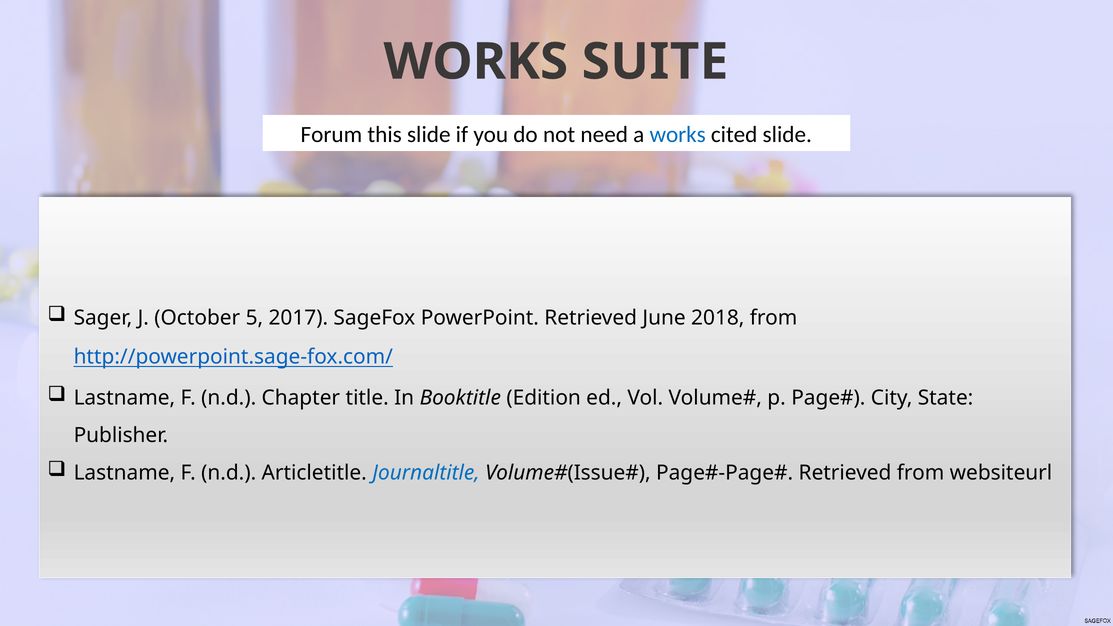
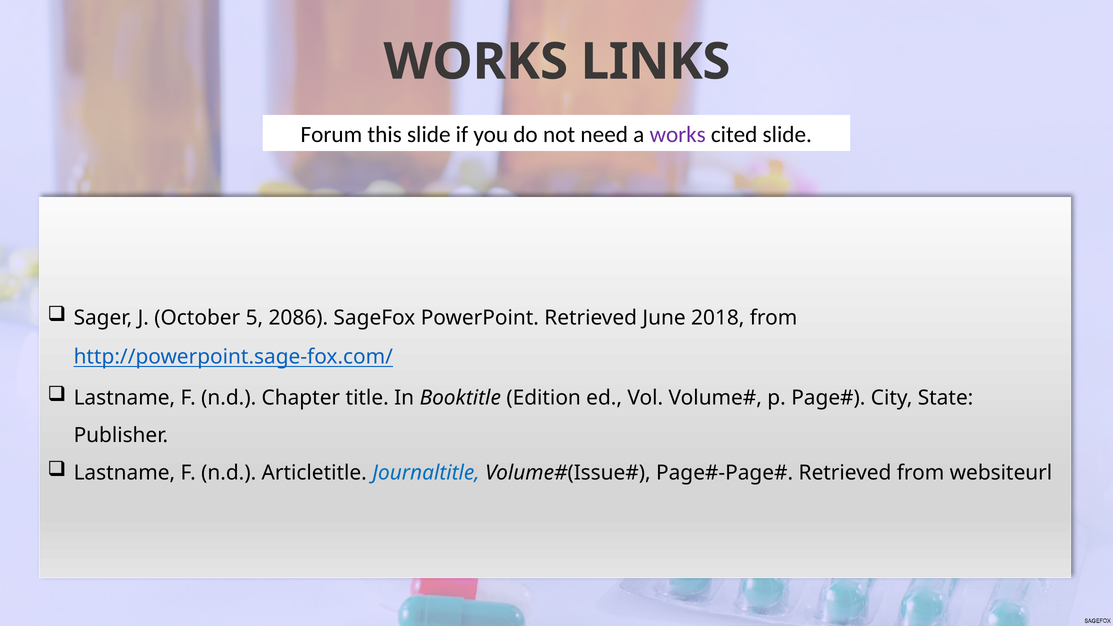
SUITE: SUITE -> LINKS (656, 62)
works colour: blue -> purple (678, 135)
2017: 2017 -> 2086 (298, 318)
